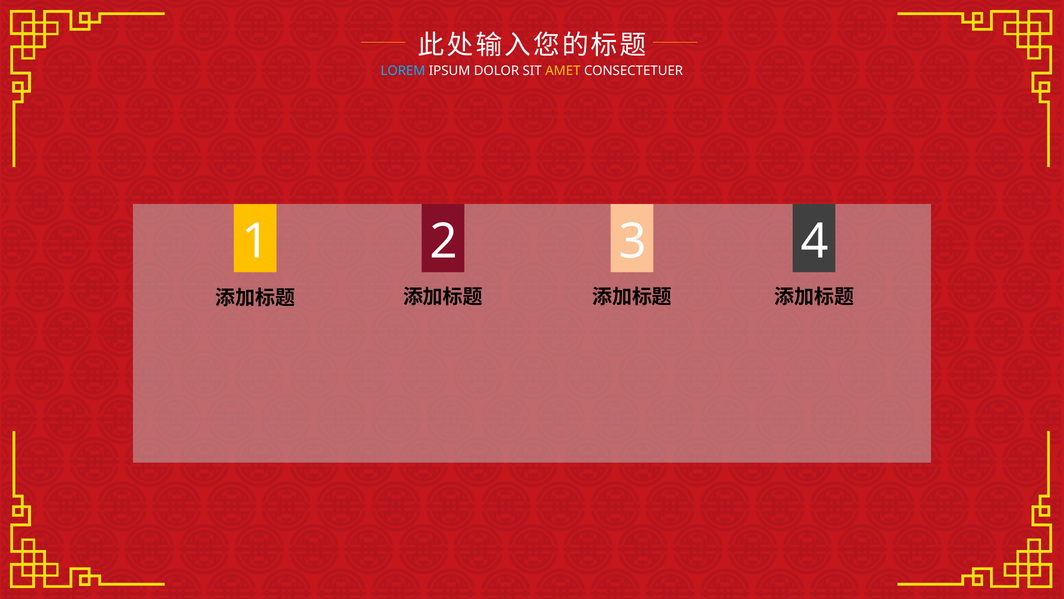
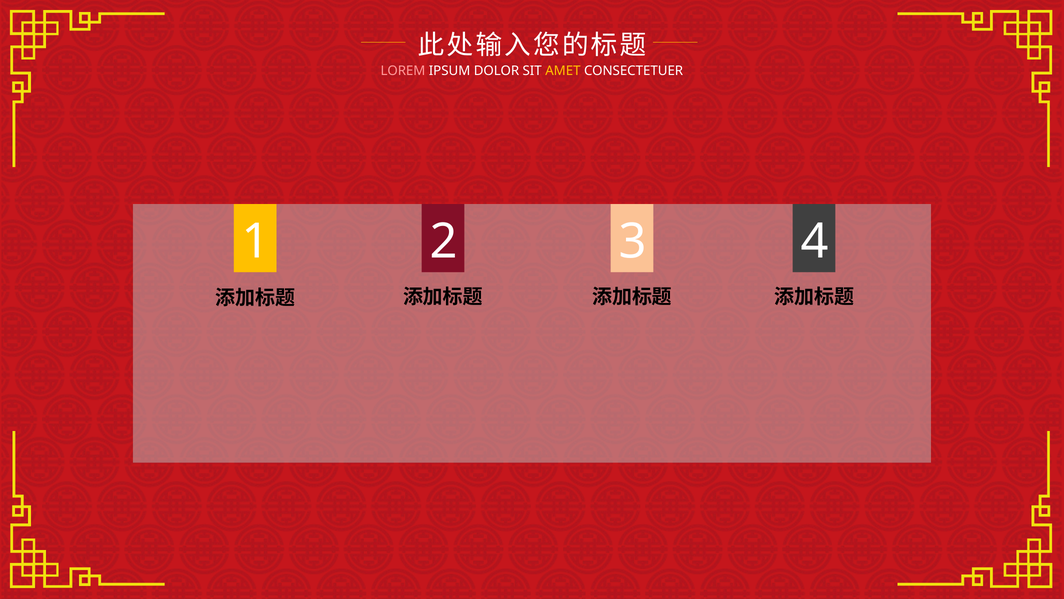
LOREM colour: light blue -> pink (403, 71)
